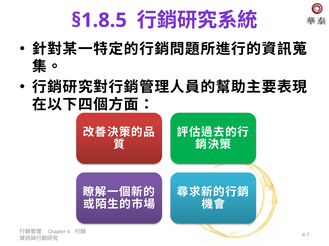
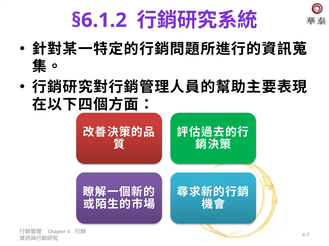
§1.8.5: §1.8.5 -> §6.1.2 (99, 20)
